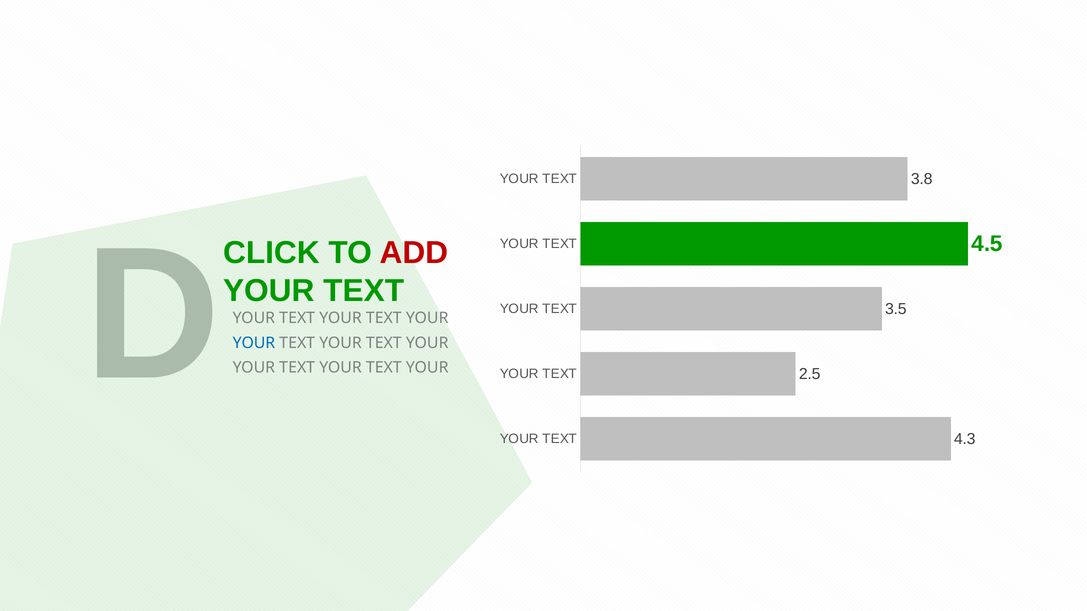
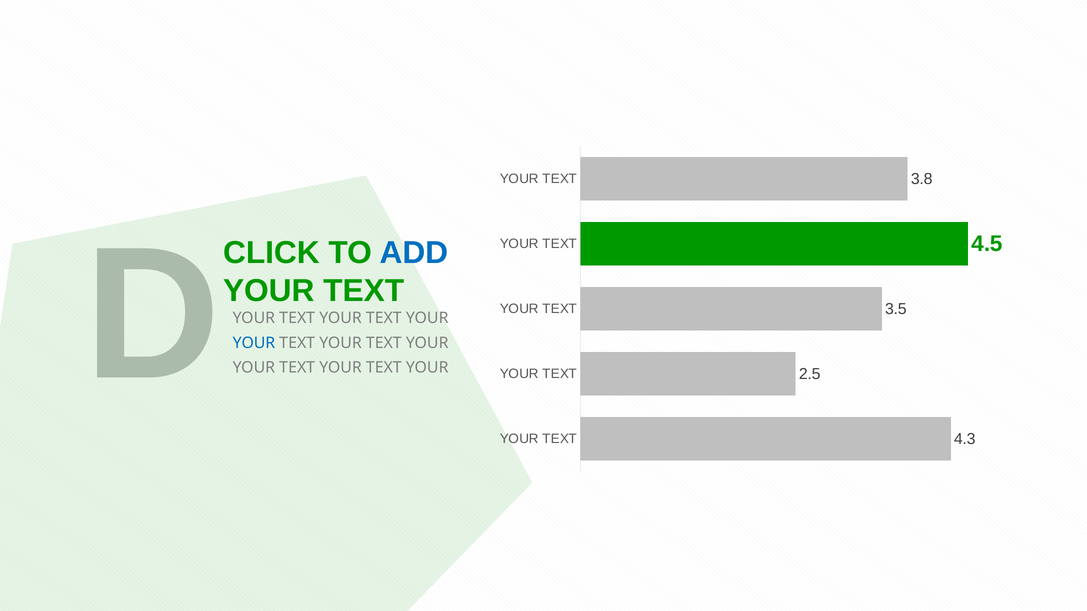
ADD colour: red -> blue (414, 253)
